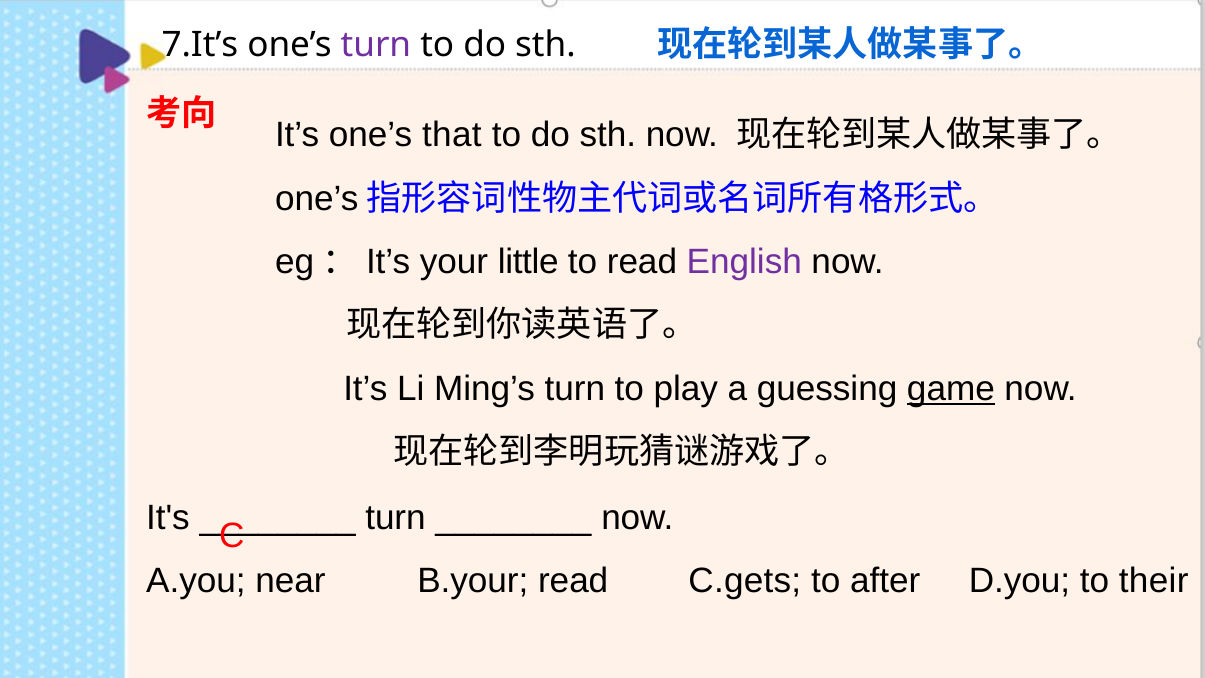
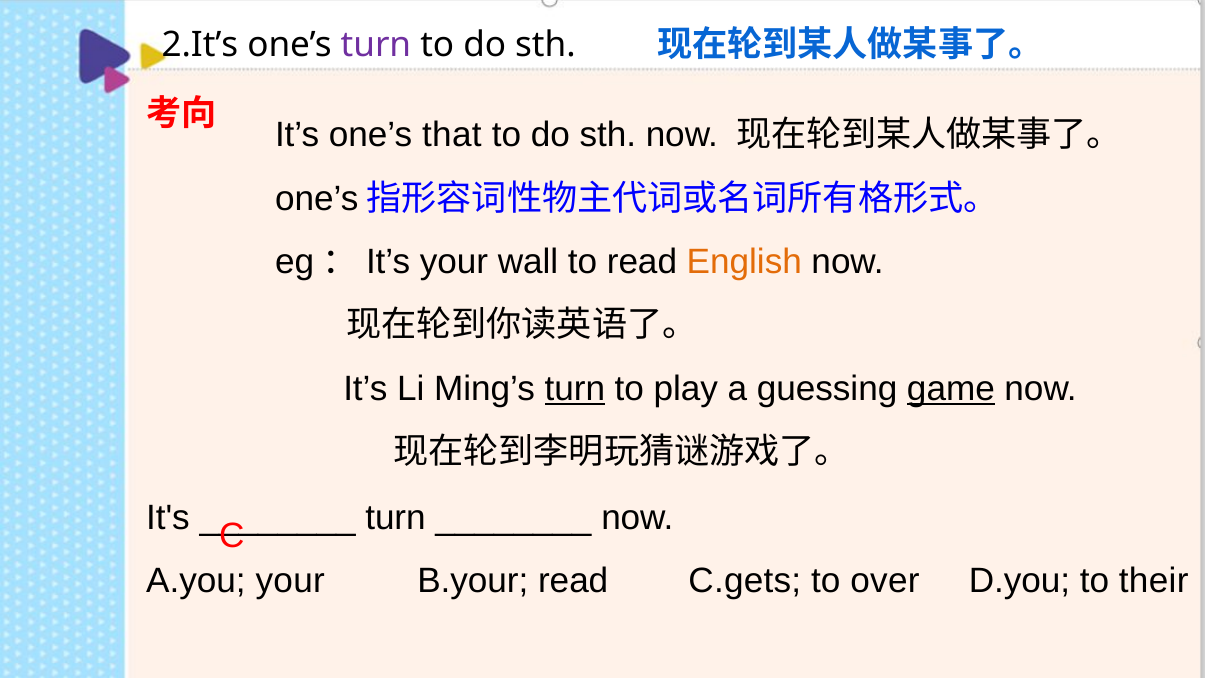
7.It’s: 7.It’s -> 2.It’s (200, 45)
little: little -> wall (528, 262)
English colour: purple -> orange (744, 262)
turn underline: none -> present (575, 389)
A.you near: near -> your (290, 581)
after: after -> over (885, 581)
